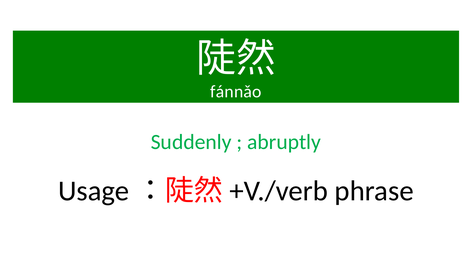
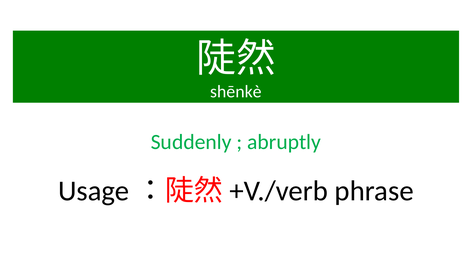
fánnǎo: fánnǎo -> shēnkè (236, 91)
